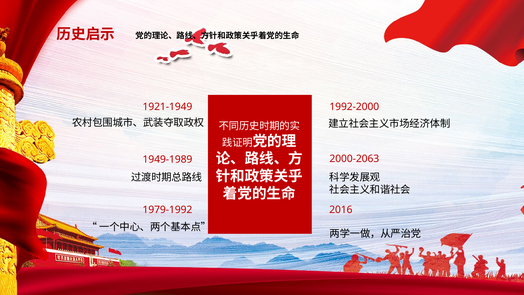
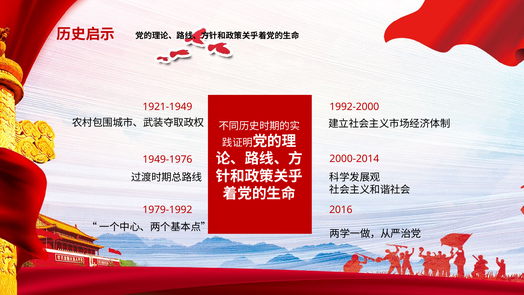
2000-2063: 2000-2063 -> 2000-2014 (354, 159)
1949-1989: 1949-1989 -> 1949-1976 (167, 159)
